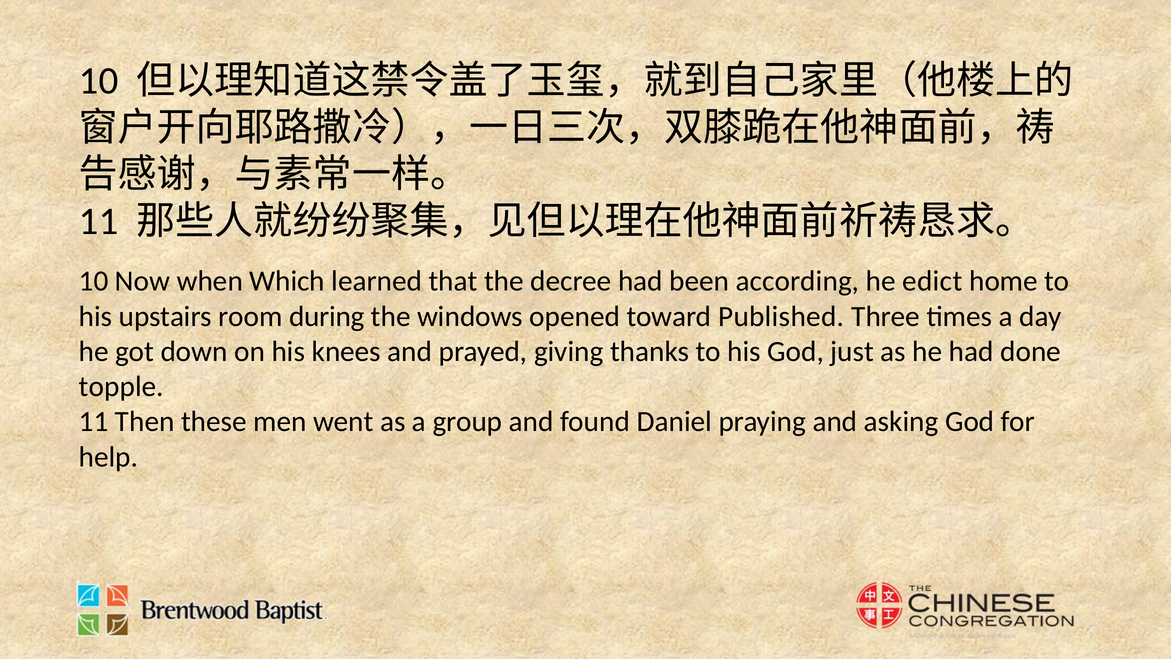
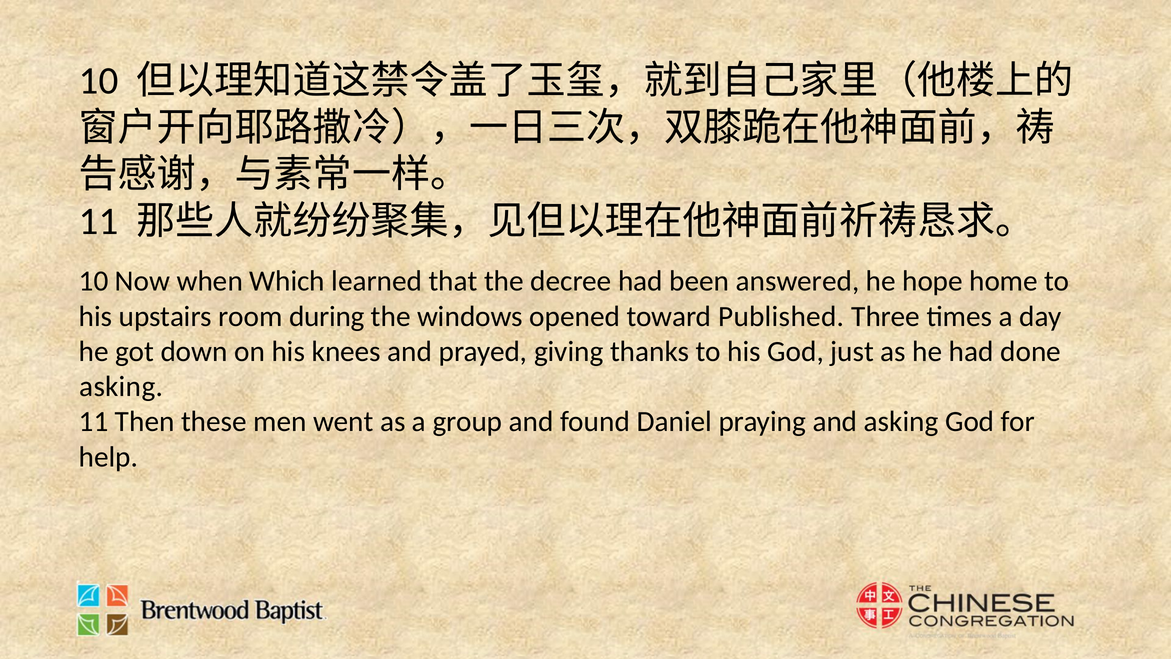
according: according -> answered (798, 281)
edict: edict -> hope (933, 281)
topple: topple -> asking (121, 386)
